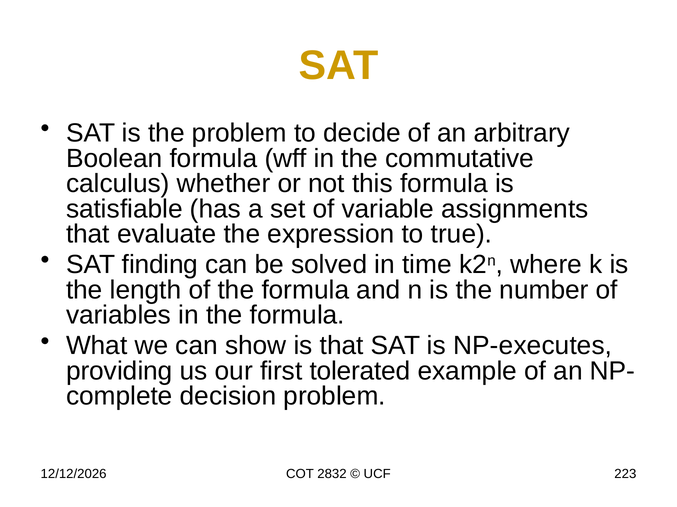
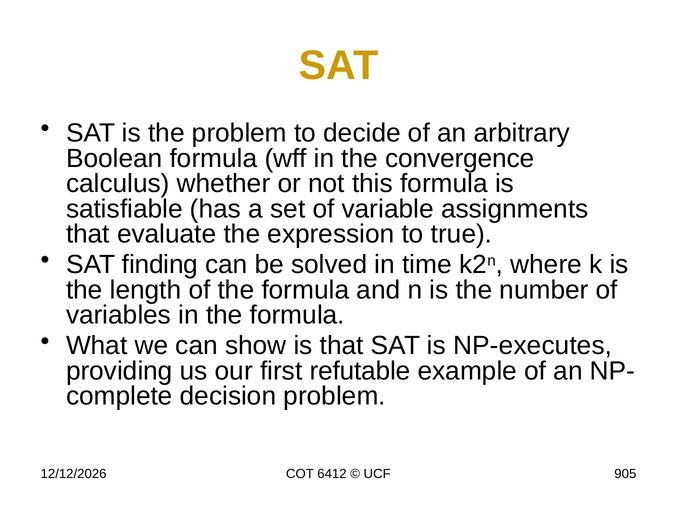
commutative: commutative -> convergence (460, 159)
tolerated: tolerated -> refutable (360, 372)
2832: 2832 -> 6412 (332, 475)
223: 223 -> 905 (625, 475)
